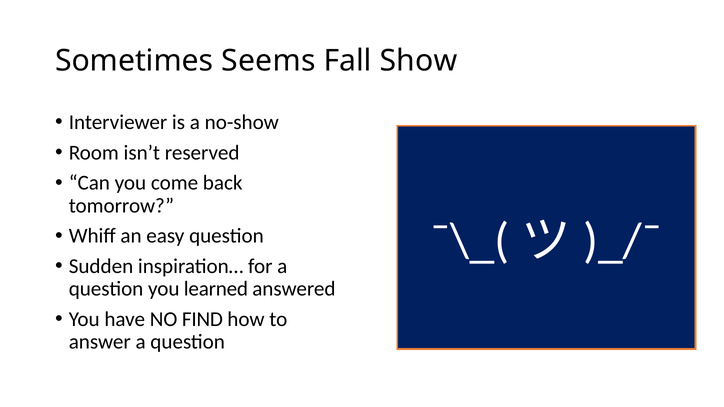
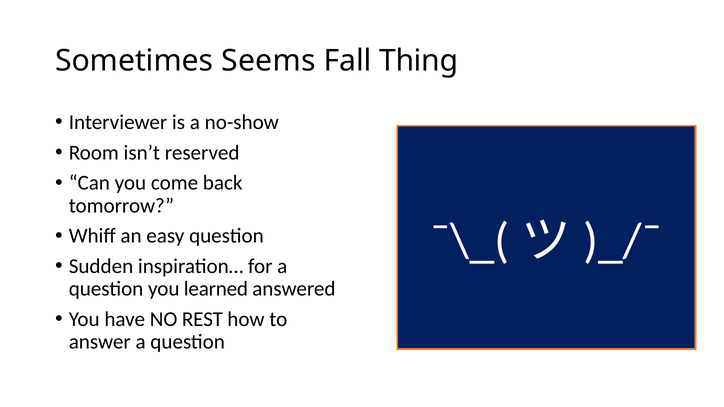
Show: Show -> Thing (419, 61)
FIND: FIND -> REST (202, 319)
